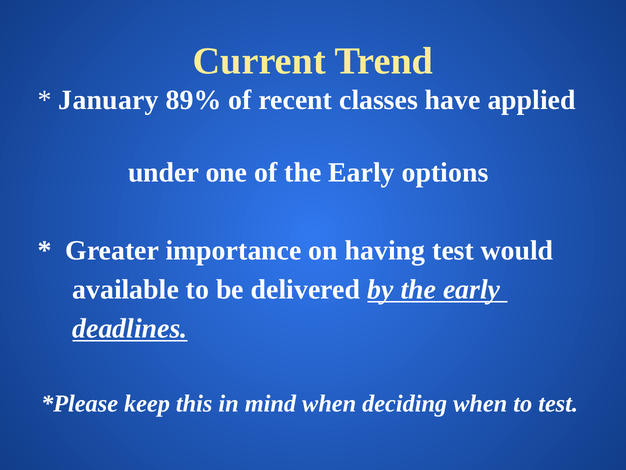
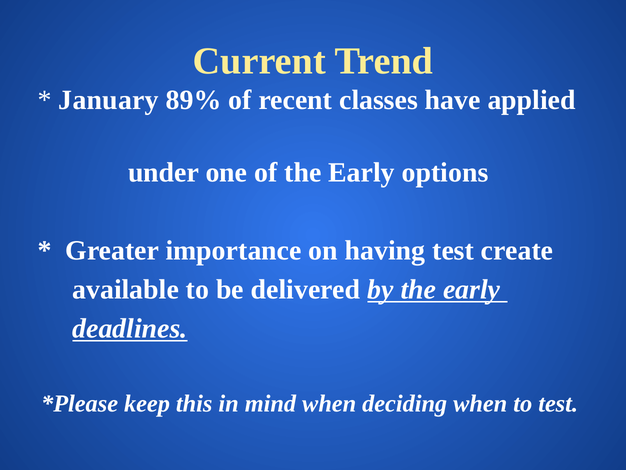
would: would -> create (517, 250)
